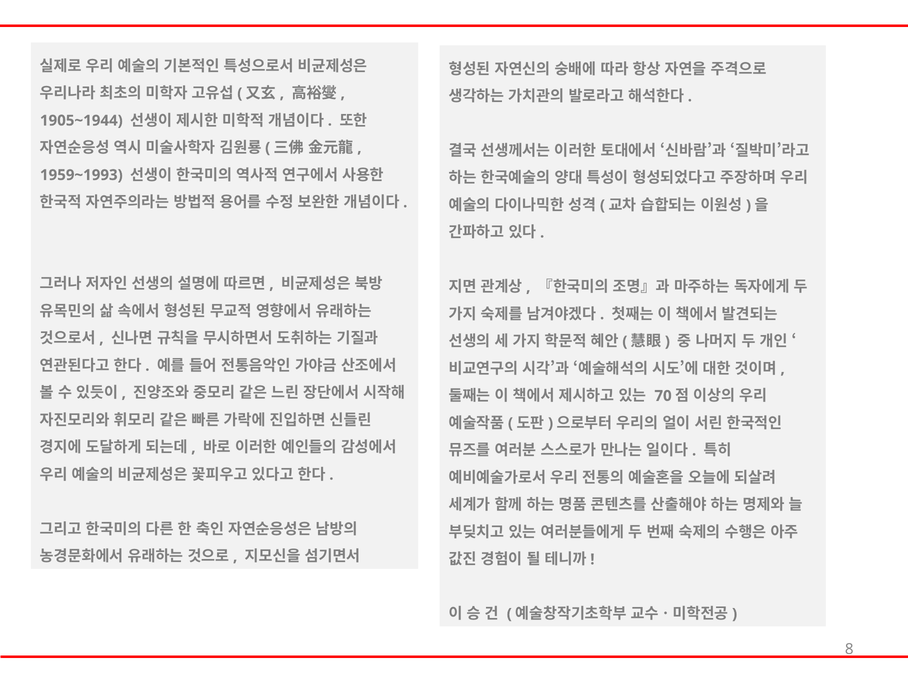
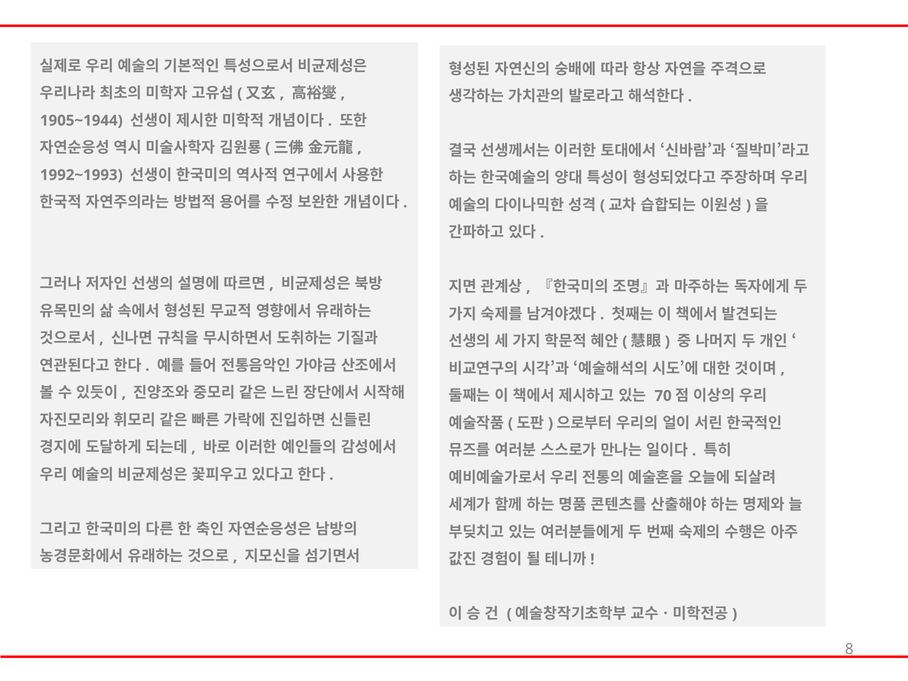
1959~1993: 1959~1993 -> 1992~1993 (81, 175)
